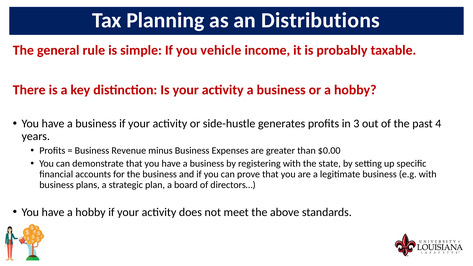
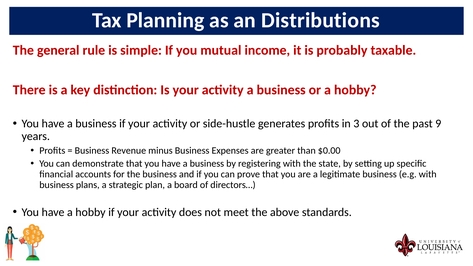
vehicle: vehicle -> mutual (221, 50)
4: 4 -> 9 (438, 124)
